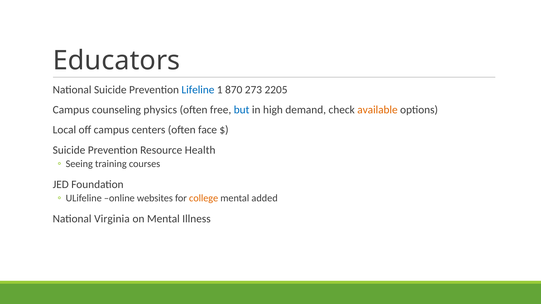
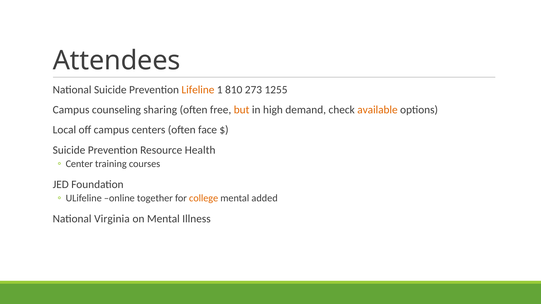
Educators: Educators -> Attendees (117, 61)
Lifeline colour: blue -> orange (198, 90)
870: 870 -> 810 (234, 90)
2205: 2205 -> 1255 (276, 90)
physics: physics -> sharing (160, 110)
but colour: blue -> orange (242, 110)
Seeing: Seeing -> Center (79, 164)
websites: websites -> together (155, 198)
